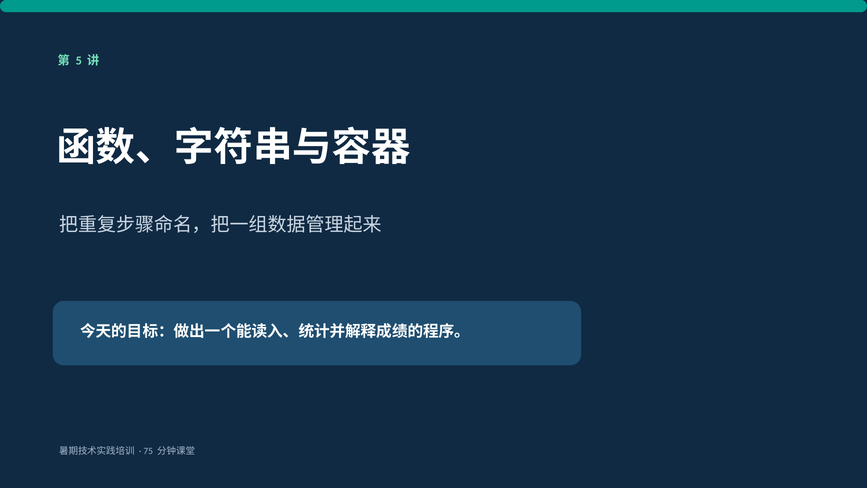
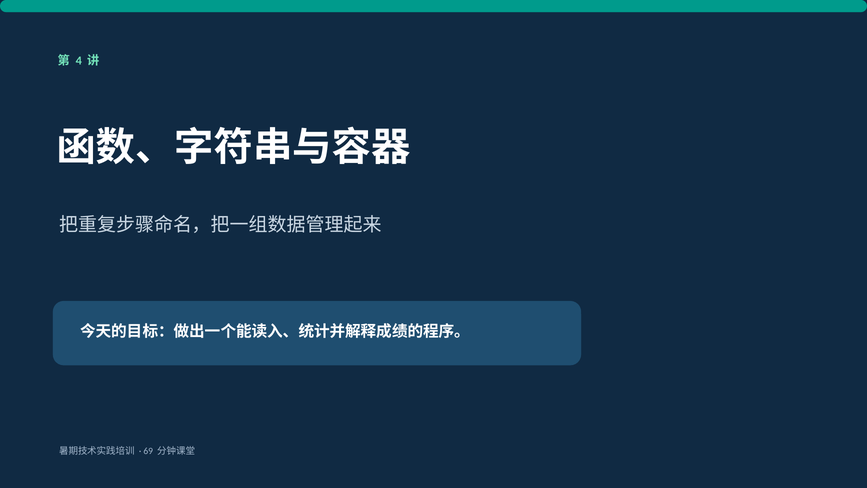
5: 5 -> 4 (79, 60)
75: 75 -> 69 (148, 451)
